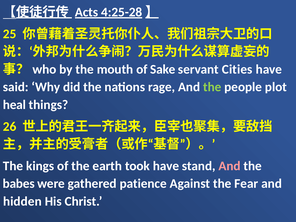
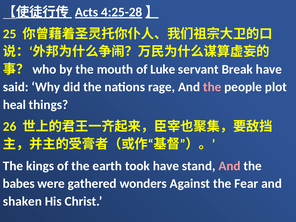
Sake: Sake -> Luke (163, 69)
Cities: Cities -> Break (237, 69)
the colour: light green -> pink (212, 87)
patience: patience -> wonders (143, 184)
hidden: hidden -> shaken (22, 201)
